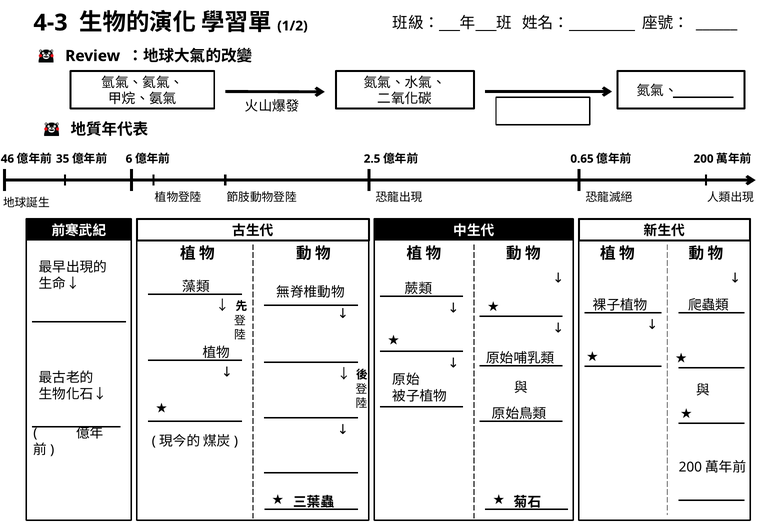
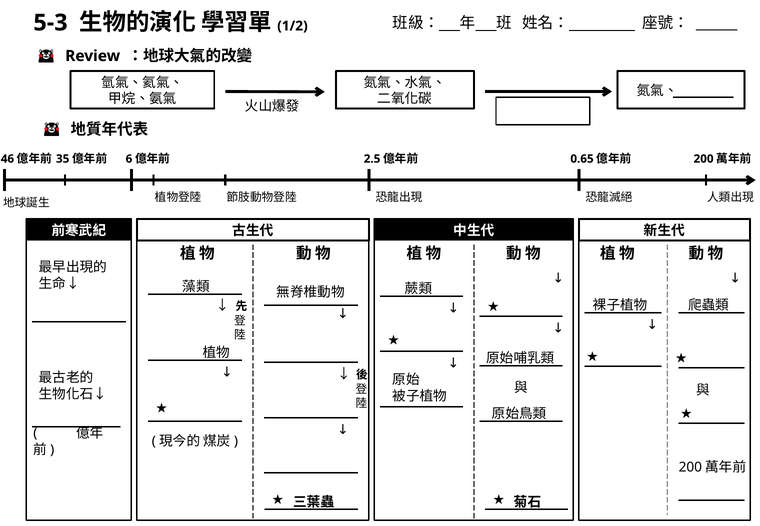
4-3: 4-3 -> 5-3 (51, 23)
